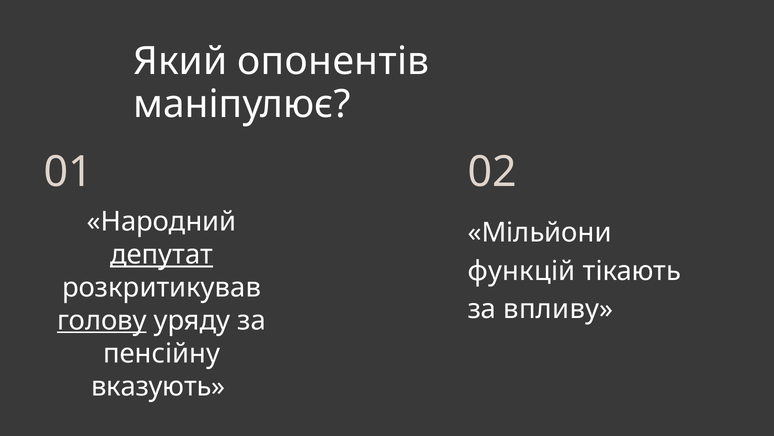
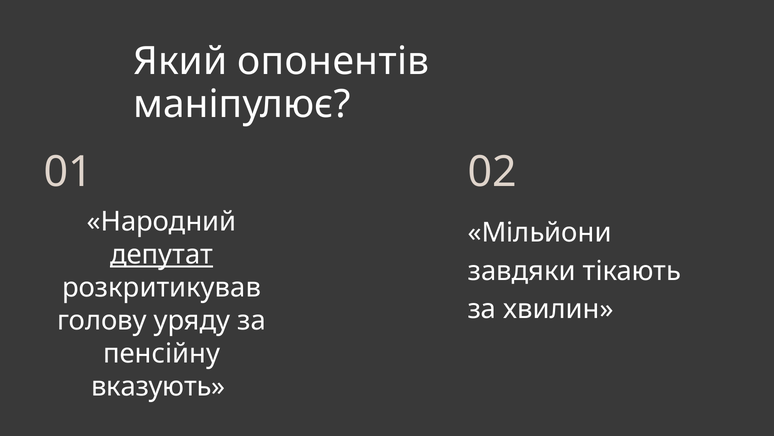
функцій: функцій -> завдяки (522, 271)
впливу: впливу -> хвилин (558, 309)
голову underline: present -> none (102, 320)
